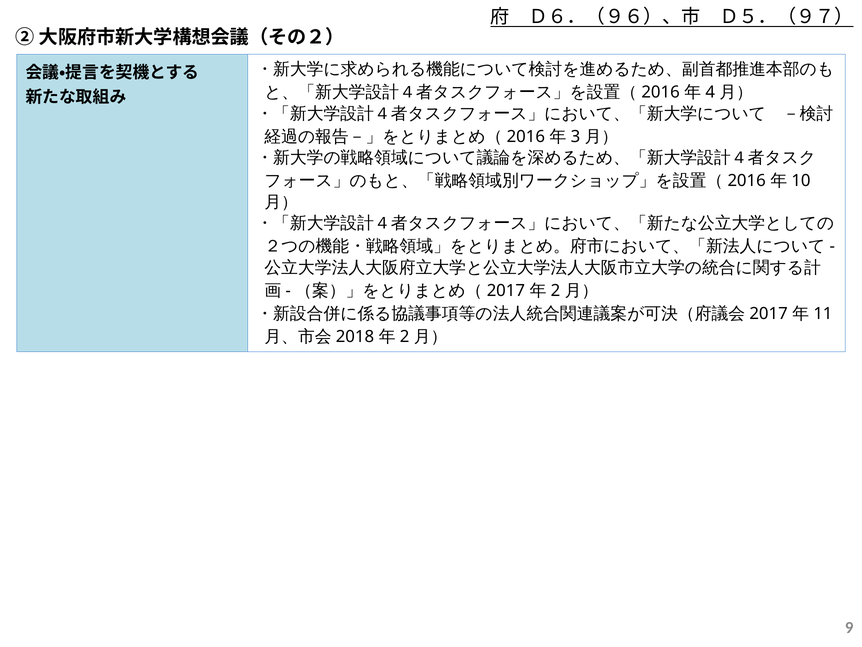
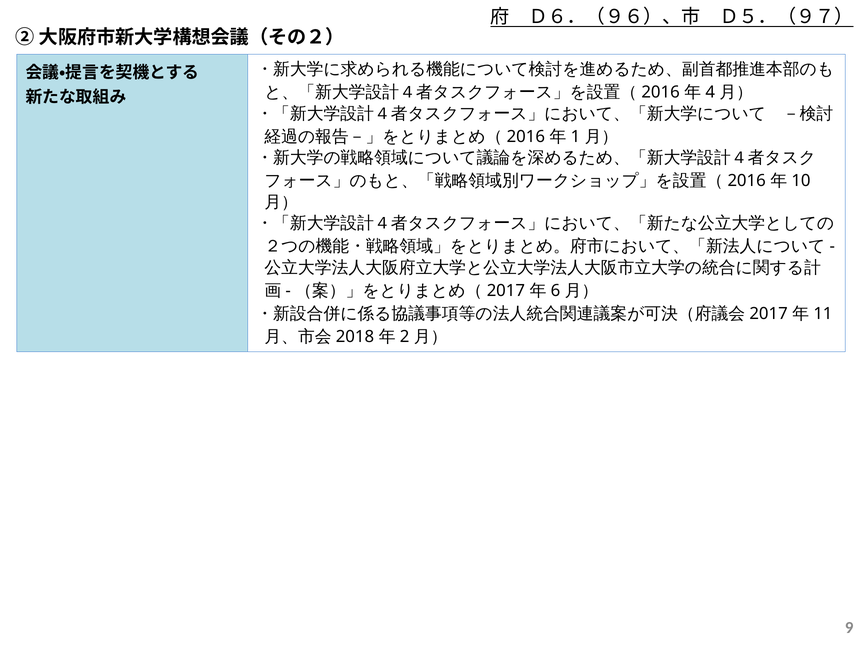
3: 3 -> 1 (575, 136)
2: 2 -> 6 (555, 290)
